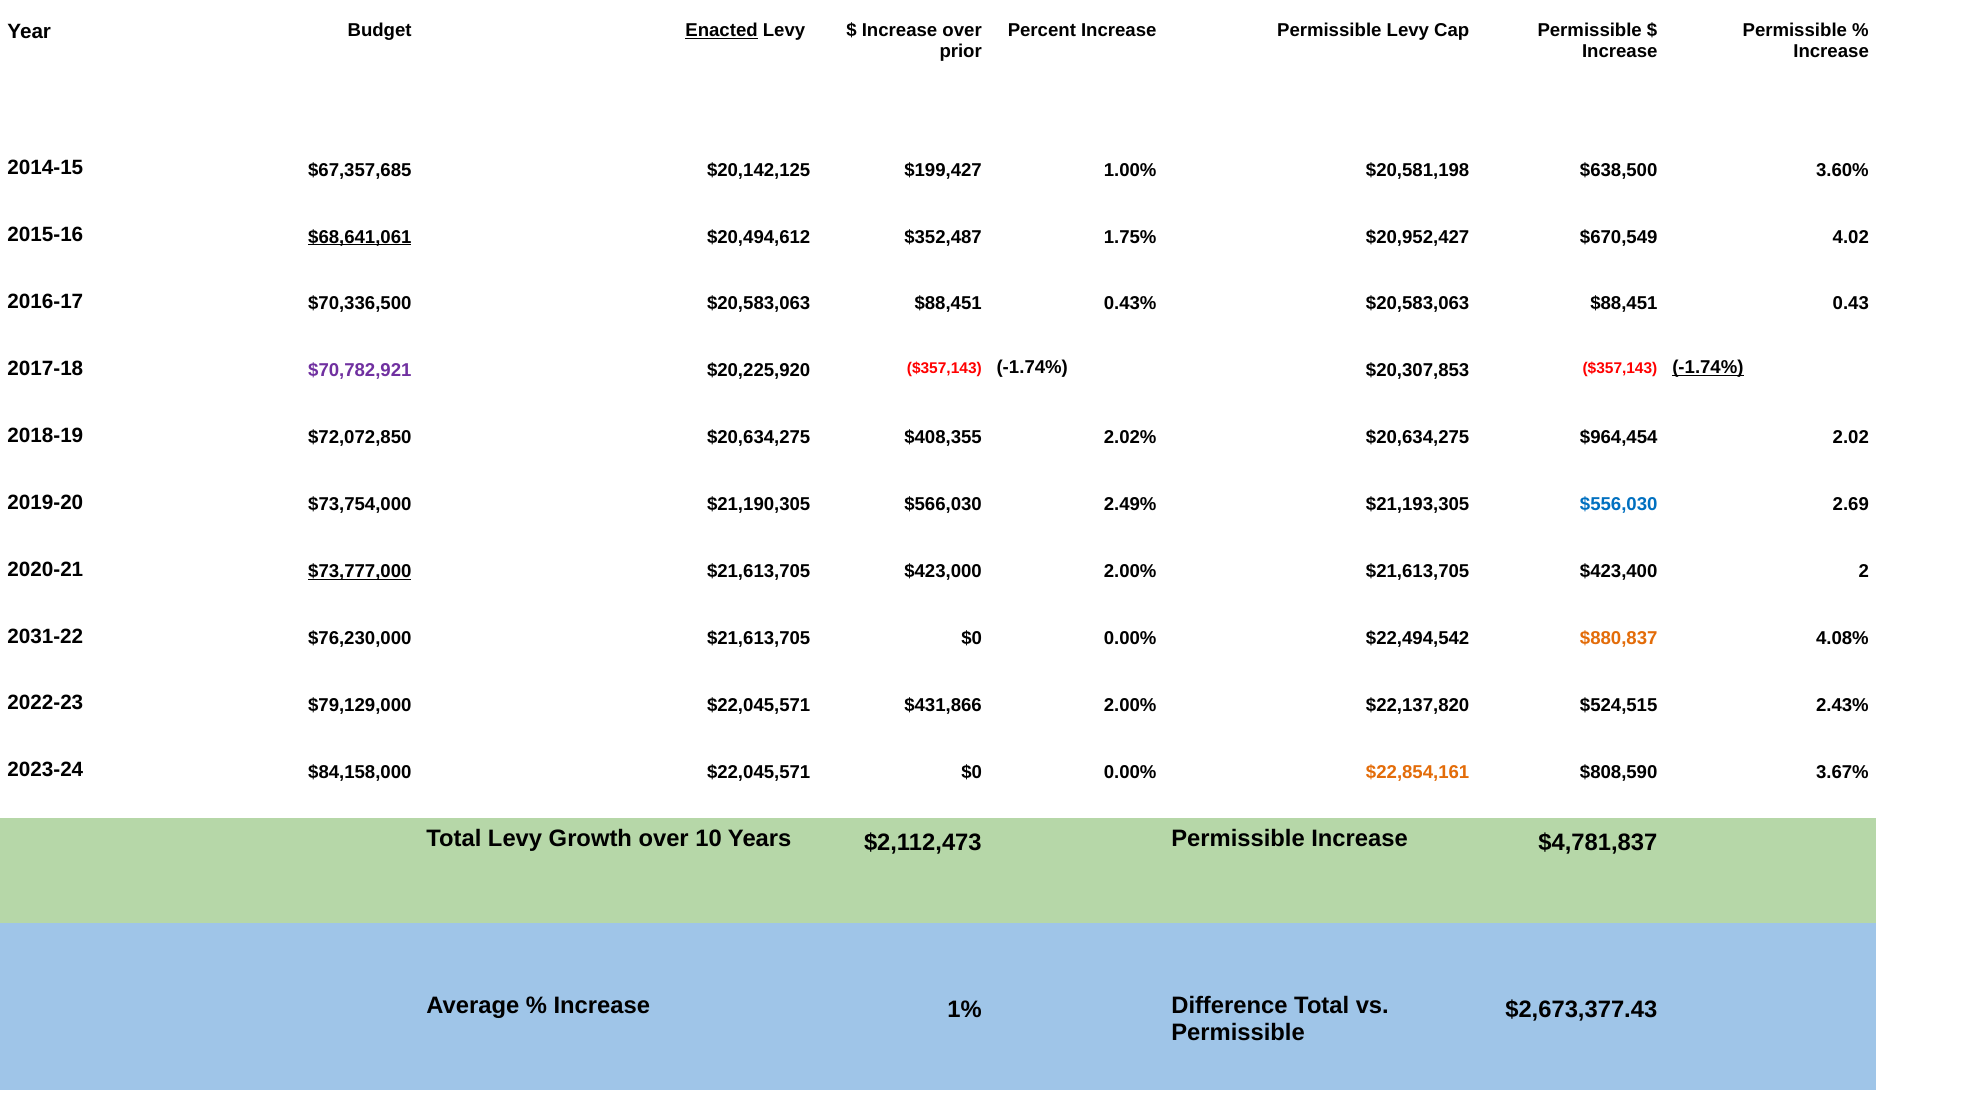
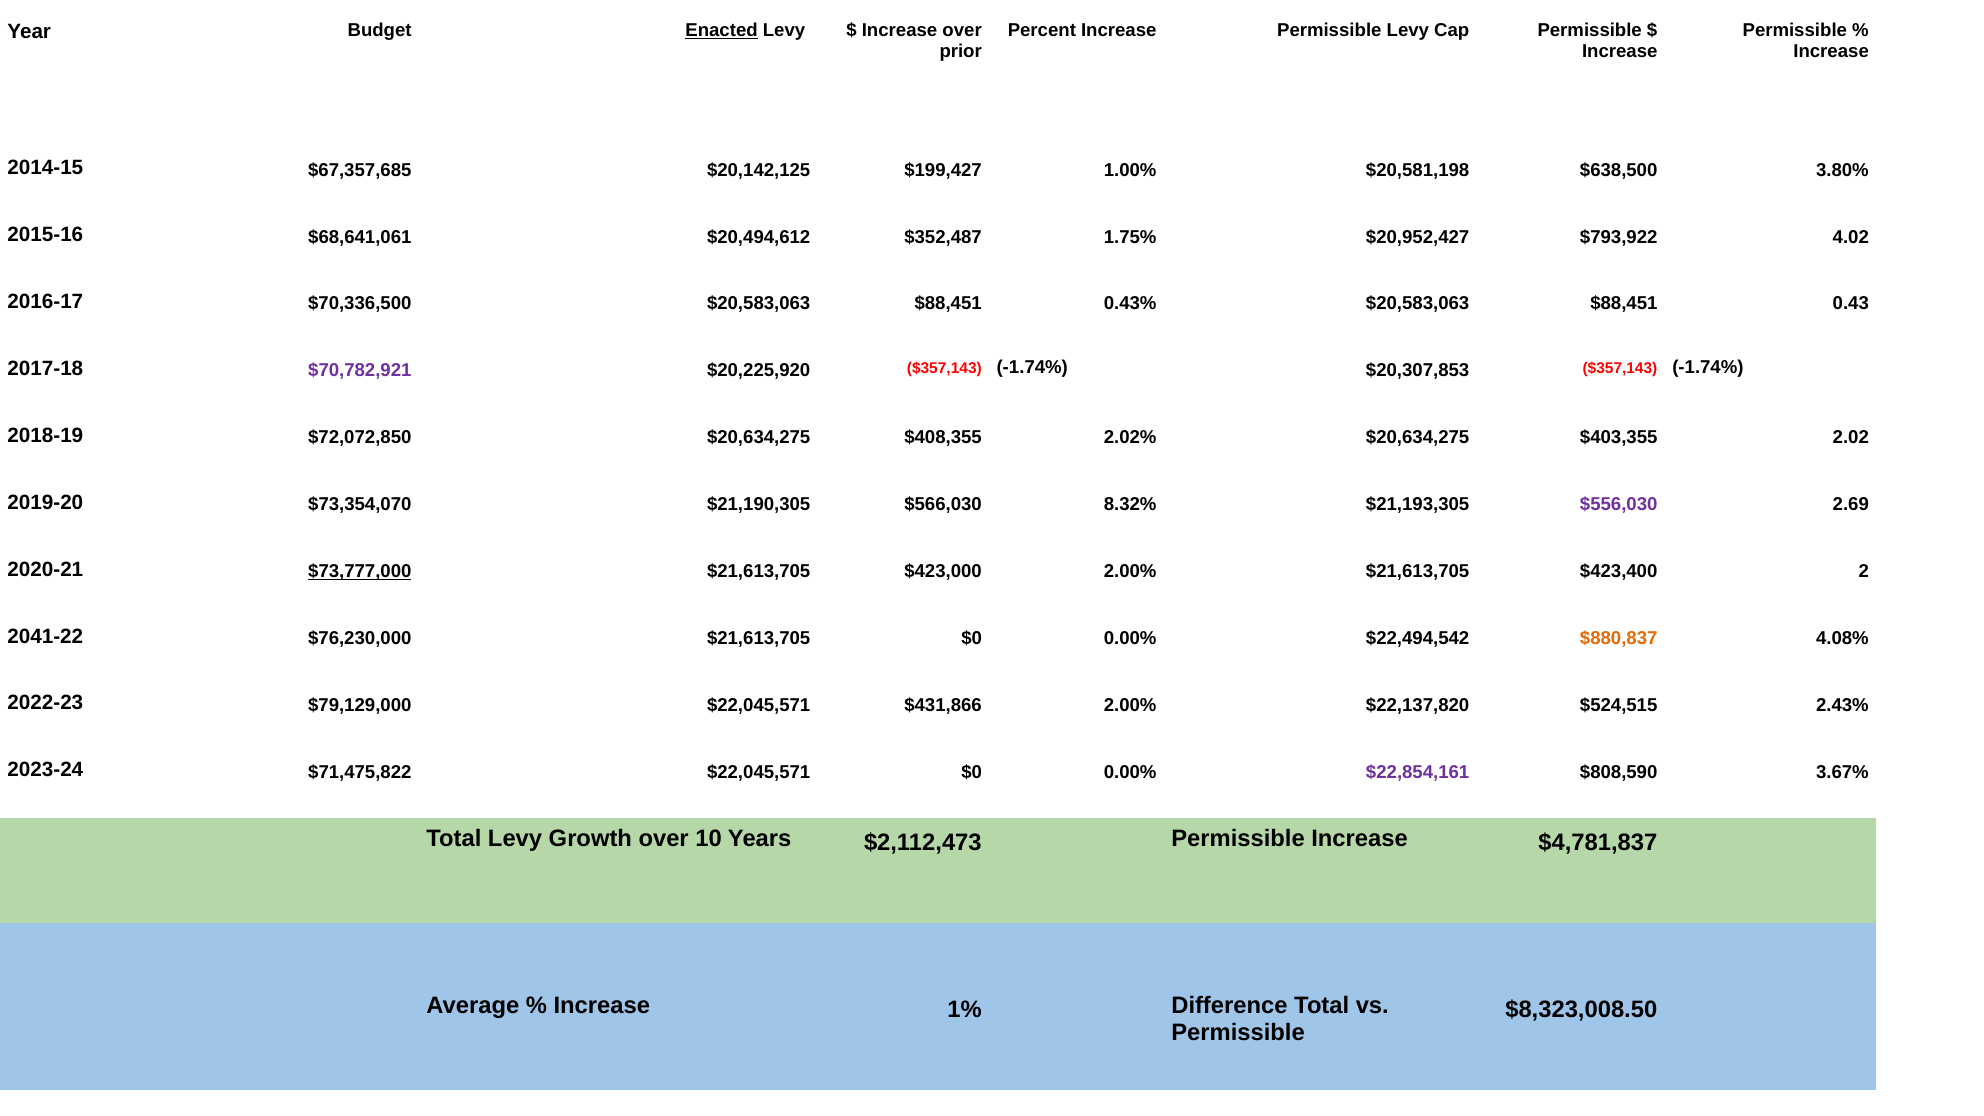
3.60%: 3.60% -> 3.80% (1842, 170)
$68,641,061 underline: present -> none (360, 237)
$670,549: $670,549 -> $793,922 (1619, 237)
-1.74% underline: present -> none (1708, 368)
$964,454: $964,454 -> $403,355 (1619, 438)
$73,754,000: $73,754,000 -> $73,354,070 (360, 505)
2.49%: 2.49% -> 8.32% (1130, 505)
$556,030 colour: blue -> purple (1619, 505)
2031-22: 2031-22 -> 2041-22 (45, 636)
$84,158,000: $84,158,000 -> $71,475,822 (360, 772)
$22,854,161 colour: orange -> purple (1418, 772)
$2,673,377.43: $2,673,377.43 -> $8,323,008.50 (1581, 1010)
